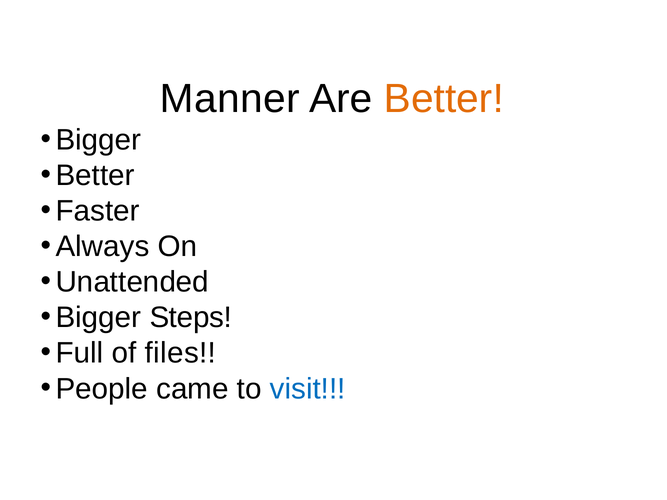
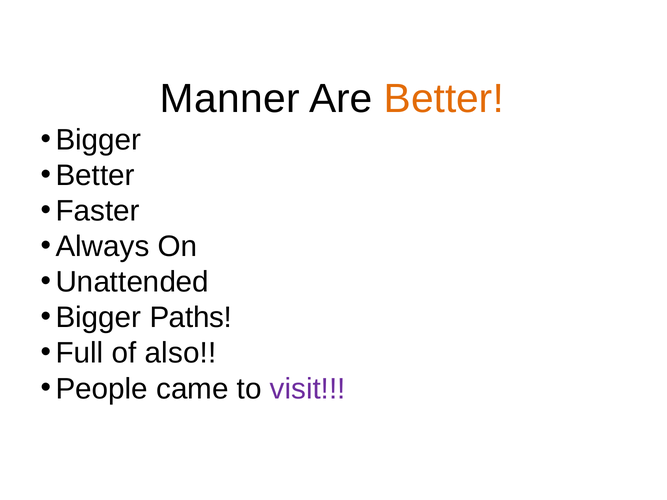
Steps: Steps -> Paths (191, 318)
files: files -> also (180, 353)
visit colour: blue -> purple (308, 389)
